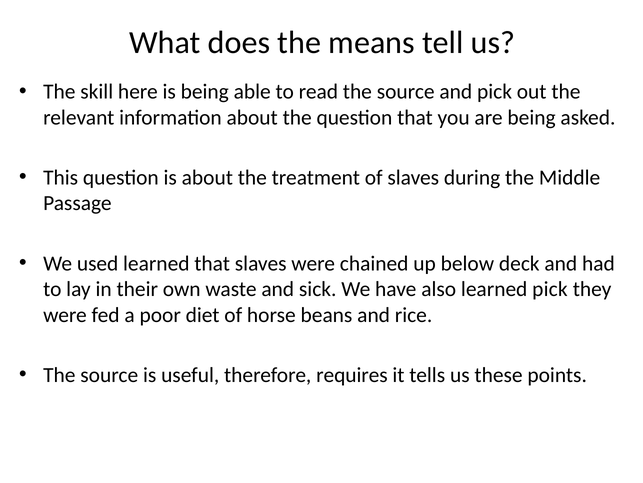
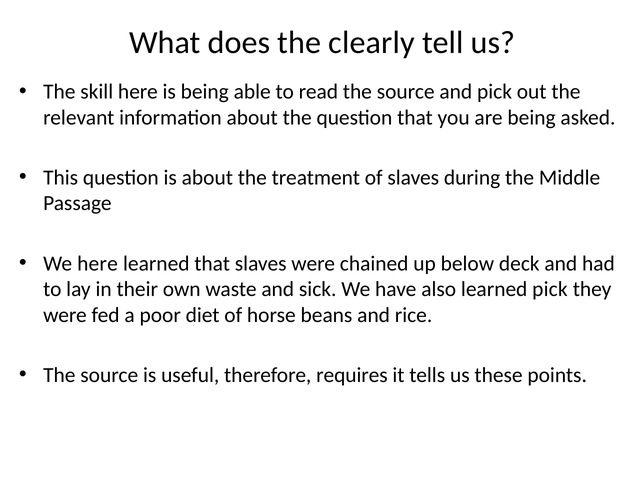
means: means -> clearly (372, 42)
We used: used -> here (97, 263)
